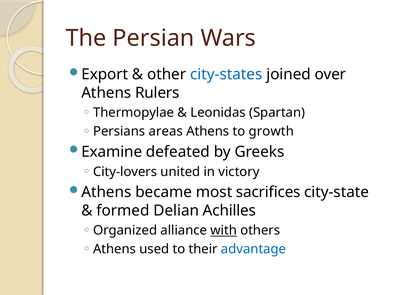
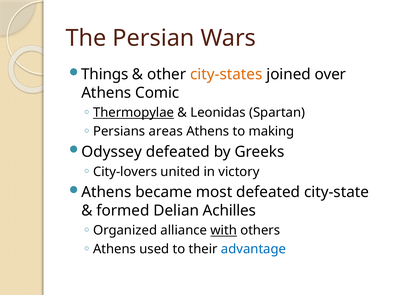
Export: Export -> Things (105, 74)
city-states colour: blue -> orange (226, 74)
Rulers: Rulers -> Comic (157, 93)
Thermopylae underline: none -> present (134, 113)
growth: growth -> making (271, 131)
Examine: Examine -> Odyssey (112, 152)
most sacrifices: sacrifices -> defeated (268, 192)
